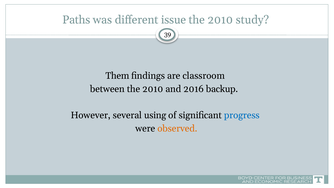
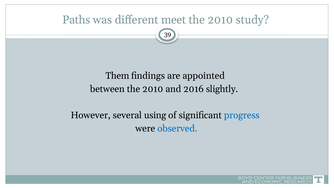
issue: issue -> meet (174, 20)
classroom: classroom -> appointed (204, 76)
backup: backup -> slightly (222, 89)
observed colour: orange -> blue (177, 128)
